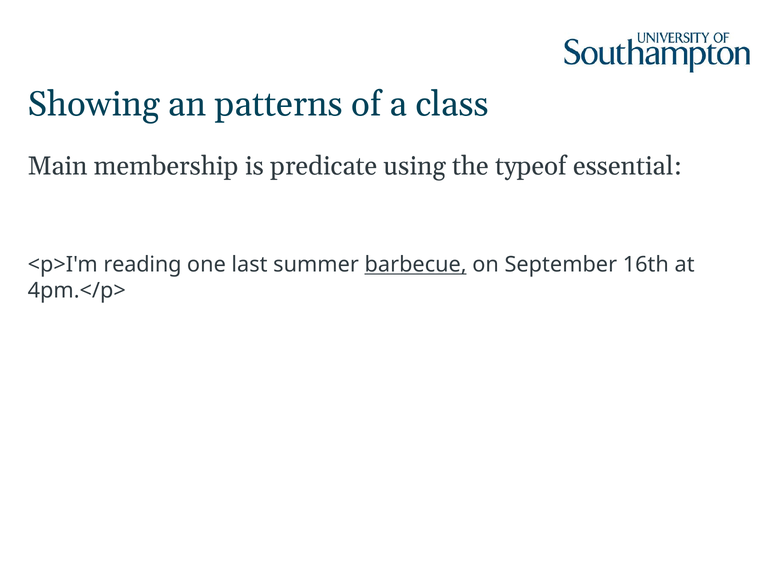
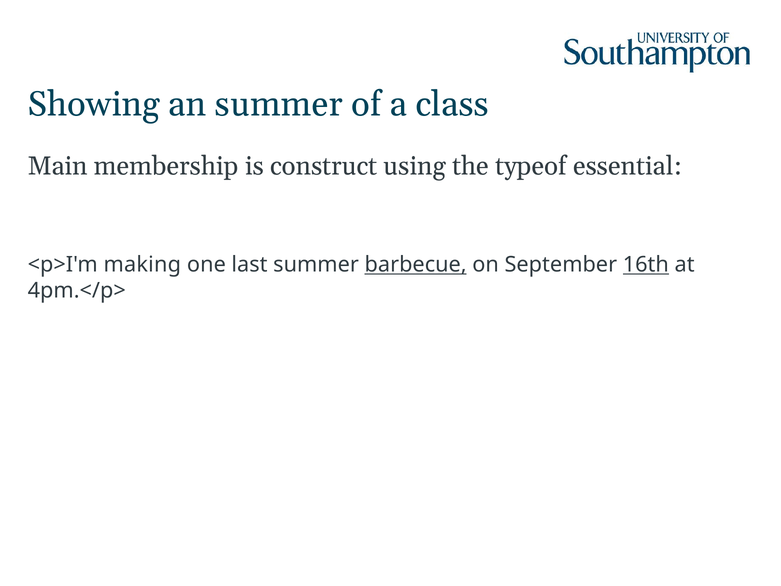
an patterns: patterns -> summer (279, 104)
predicate: predicate -> construct (324, 166)
reading: reading -> making (142, 264)
16th underline: none -> present (646, 264)
